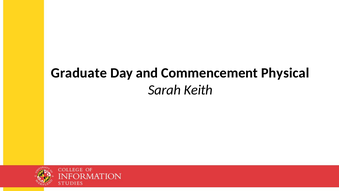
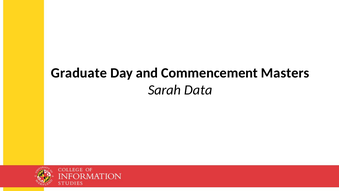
Physical: Physical -> Masters (285, 73)
Keith: Keith -> Data (198, 90)
